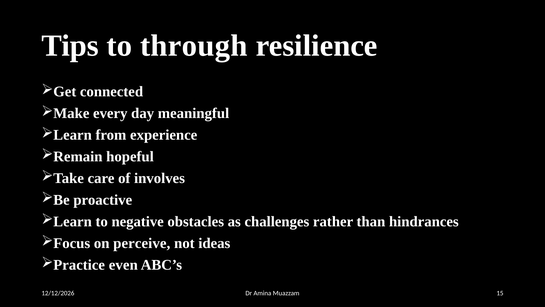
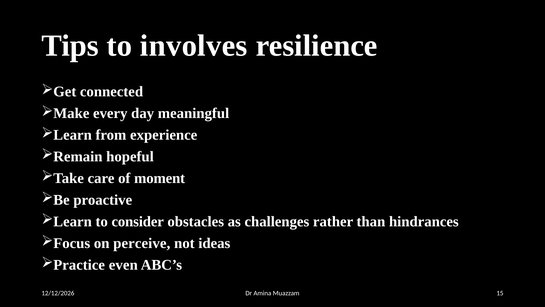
through: through -> involves (194, 46)
involves: involves -> moment (160, 178)
negative: negative -> consider (138, 221)
